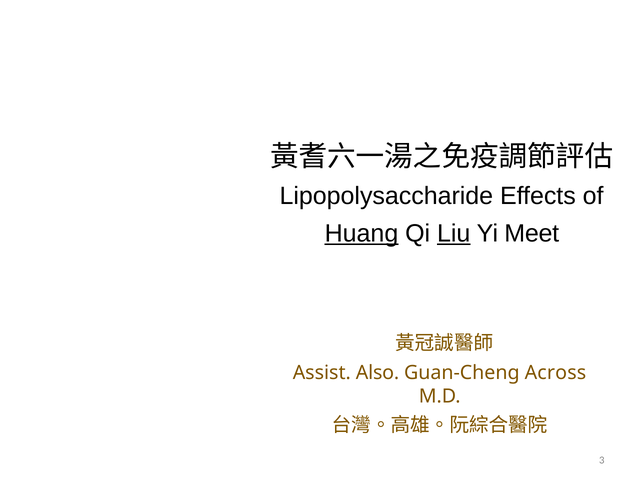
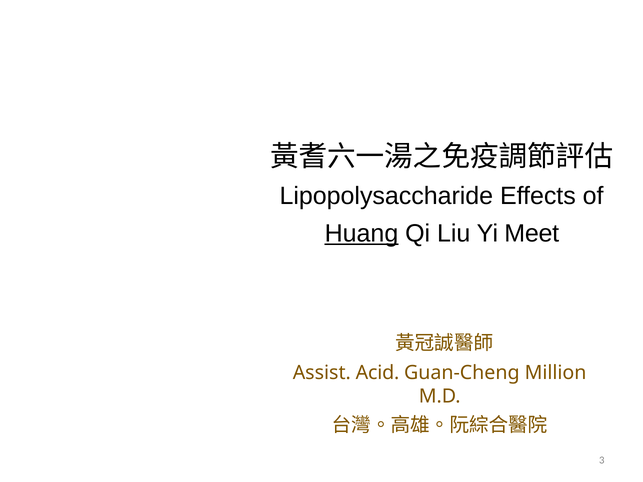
Liu underline: present -> none (454, 234)
Also: Also -> Acid (377, 373)
Across: Across -> Million (556, 373)
